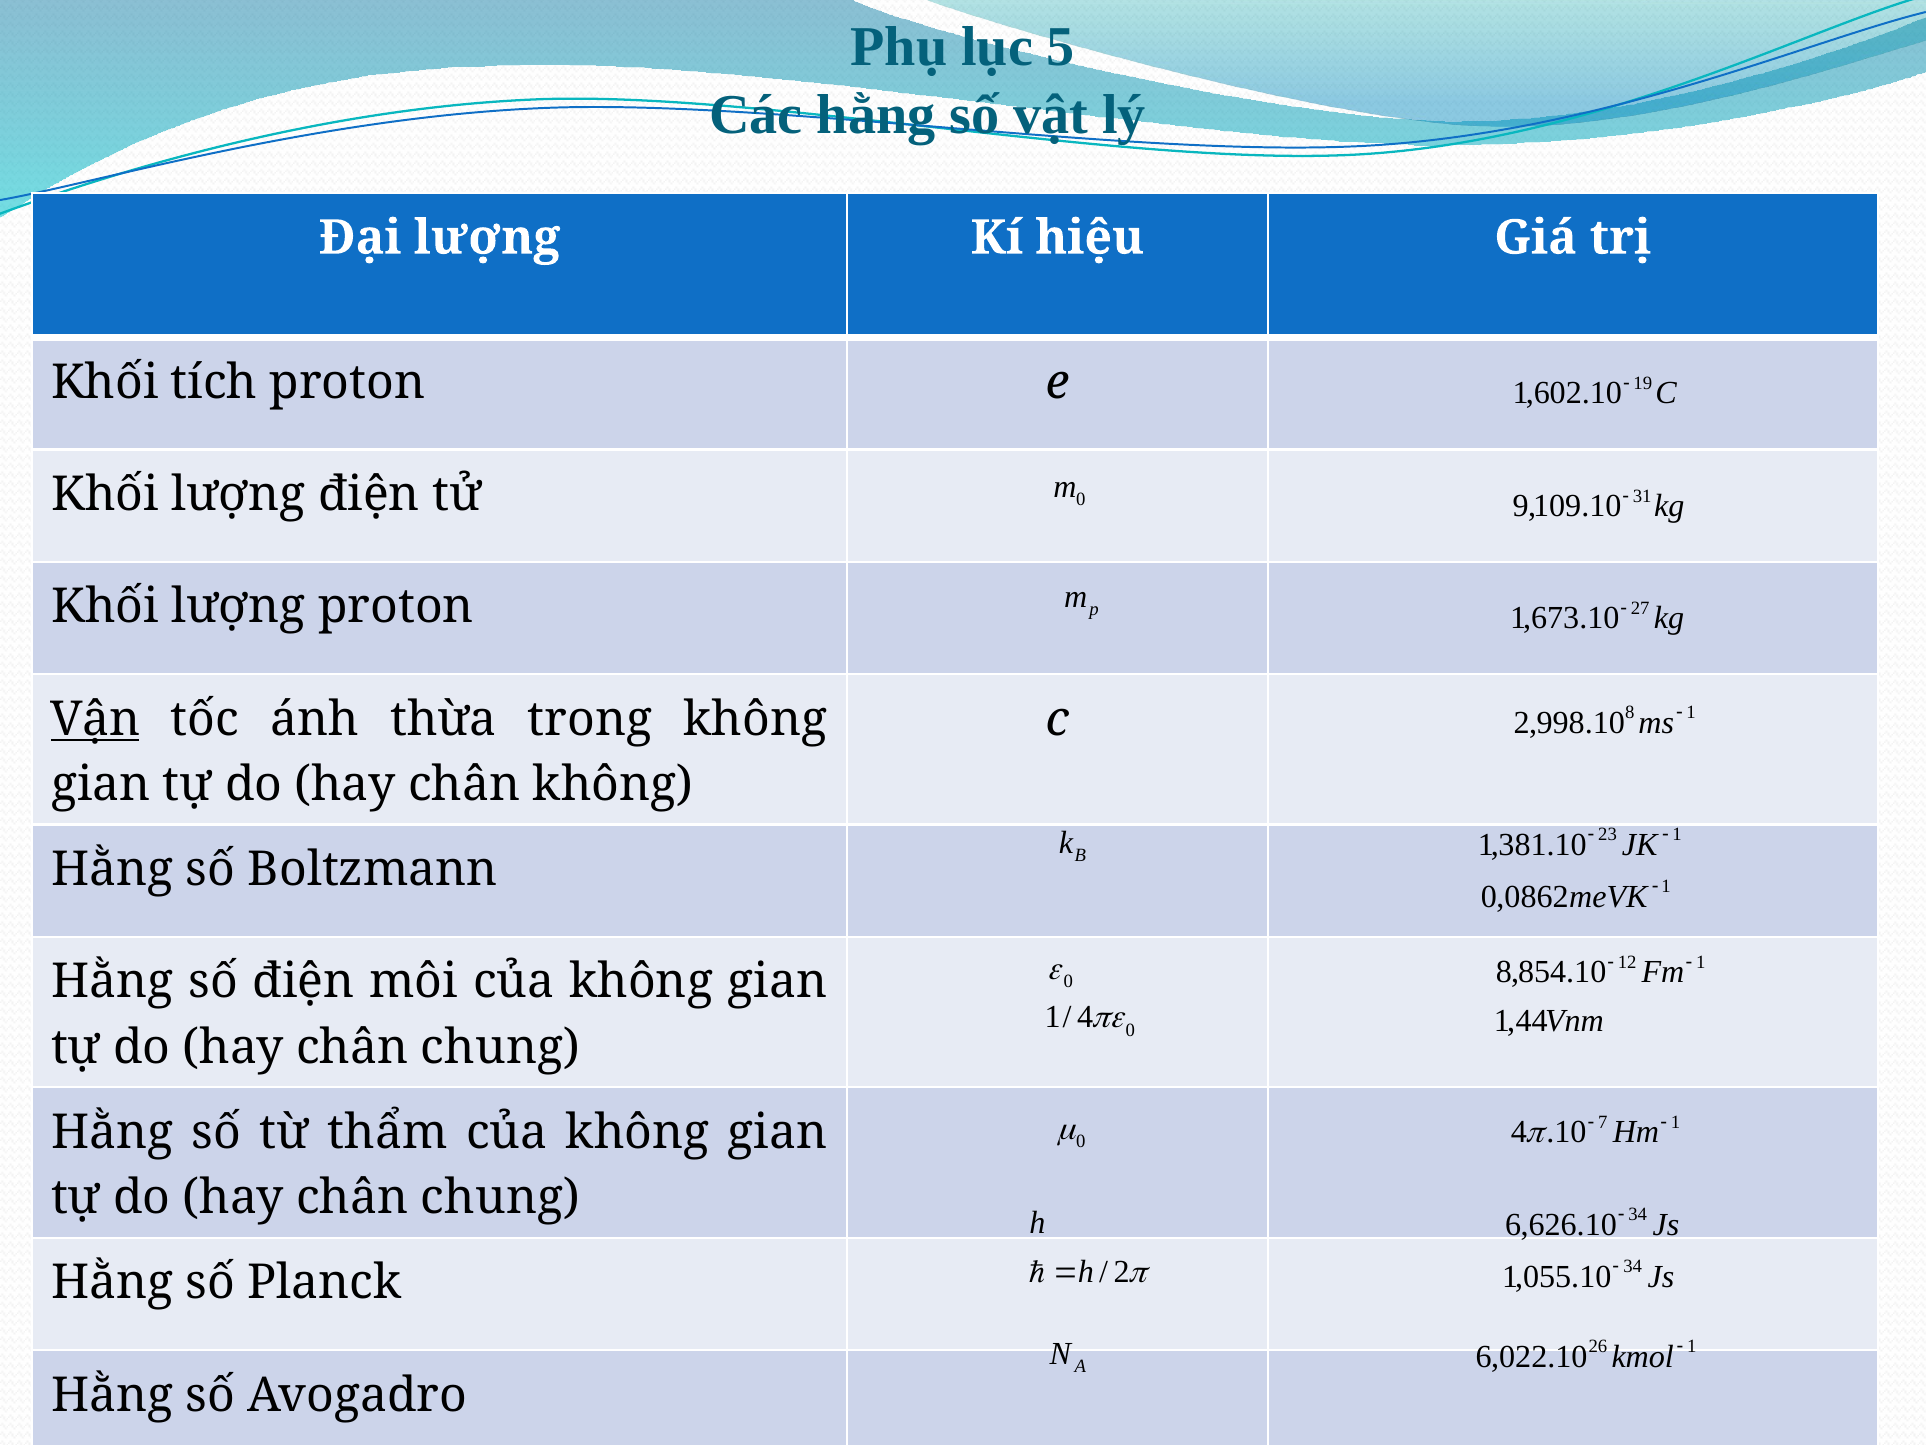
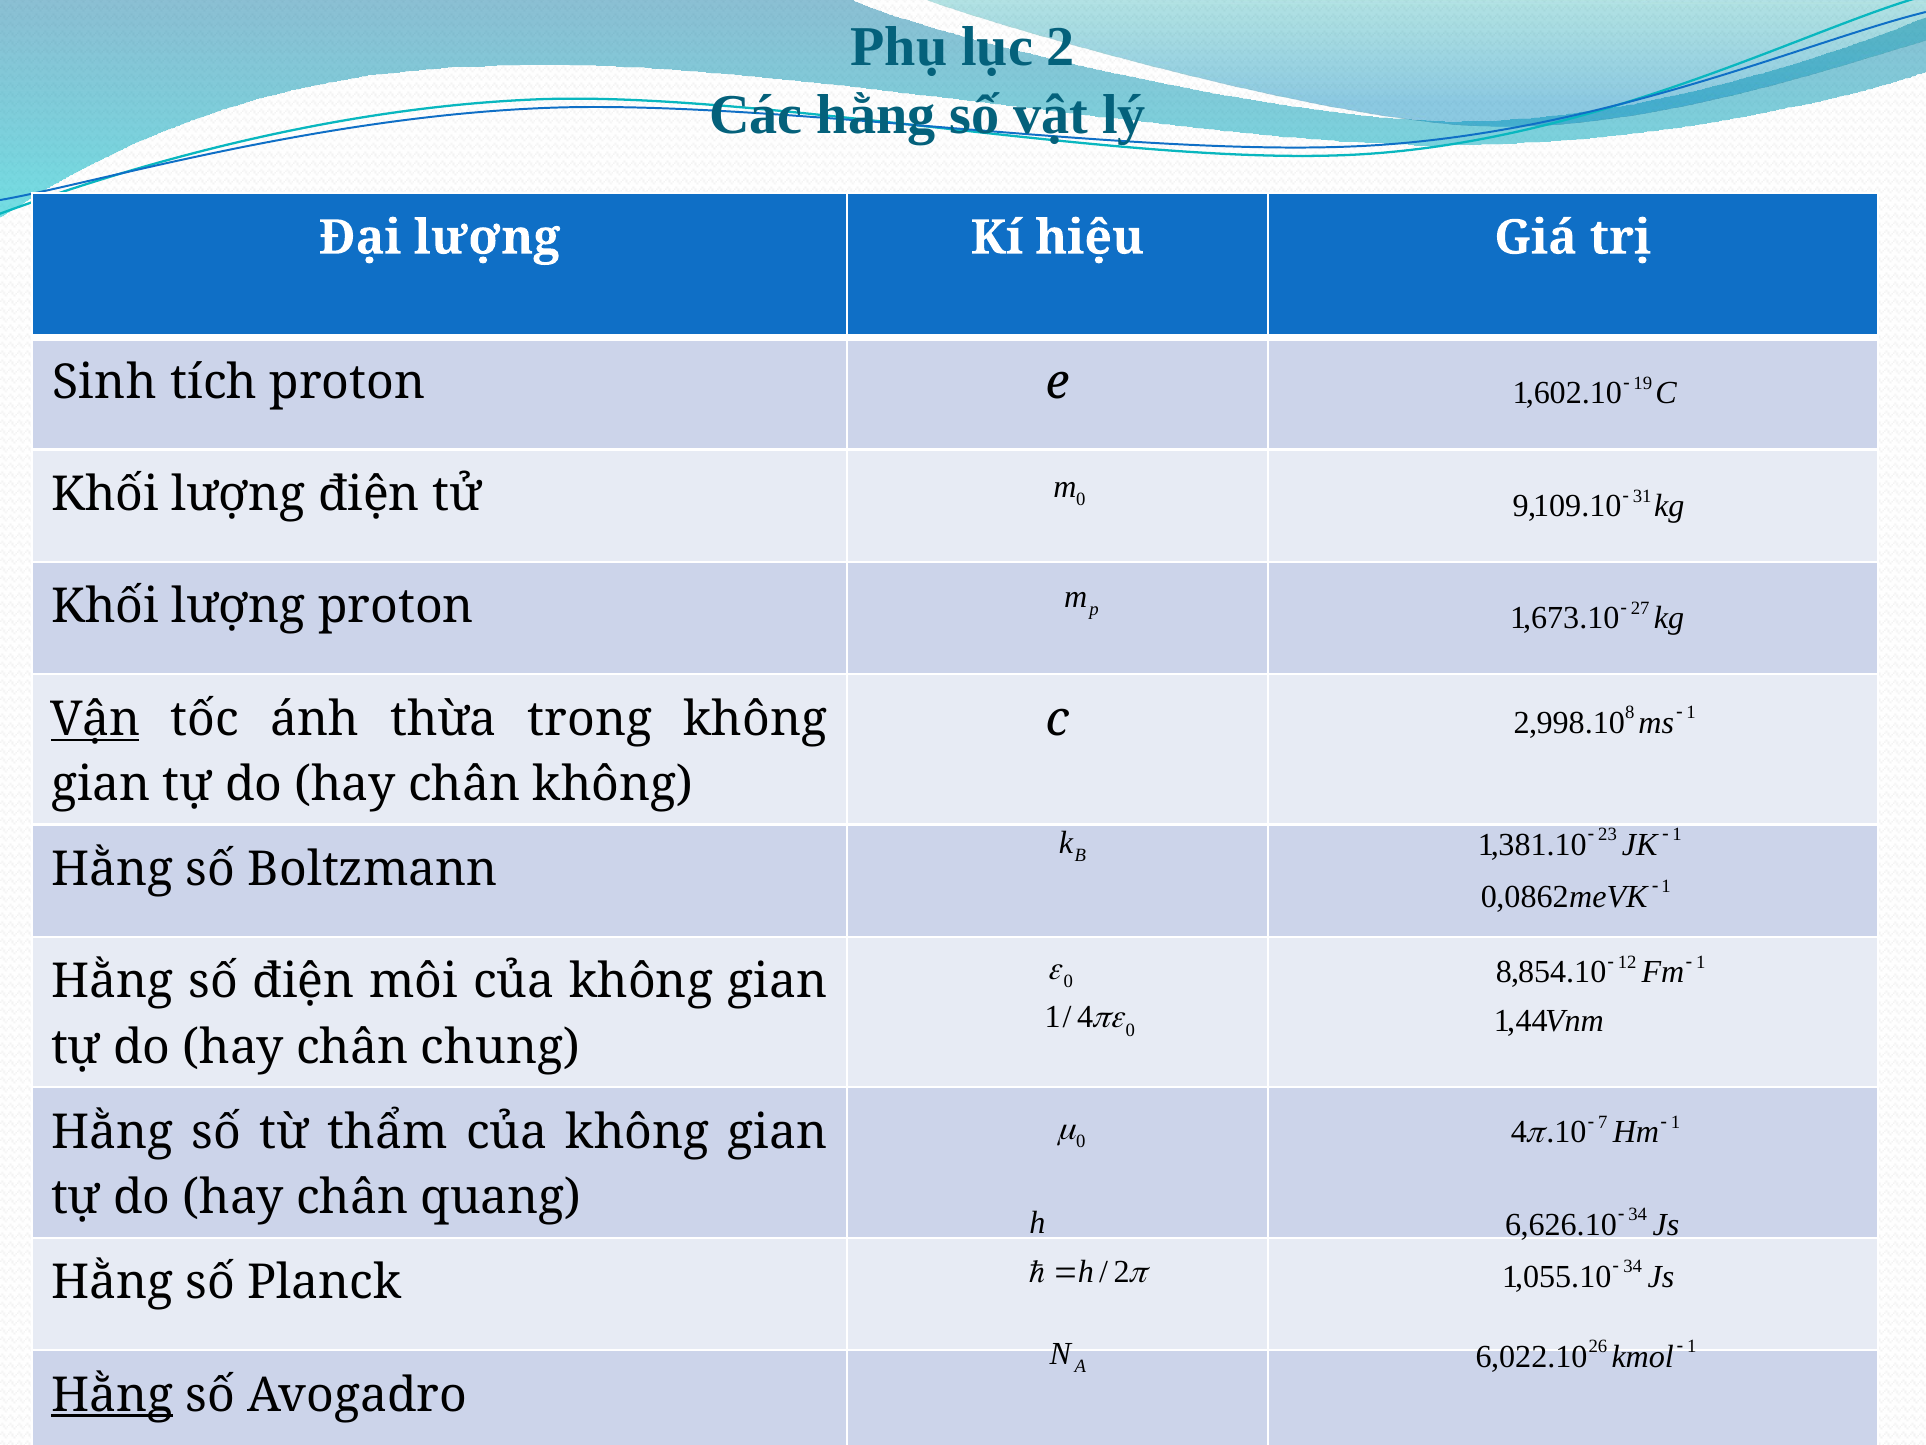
lục 5: 5 -> 2 (1061, 47)
Khối: Khối -> Sinh (105, 382)
chung: chung -> quang (501, 1198)
Hằng underline: none -> present (112, 1395)
